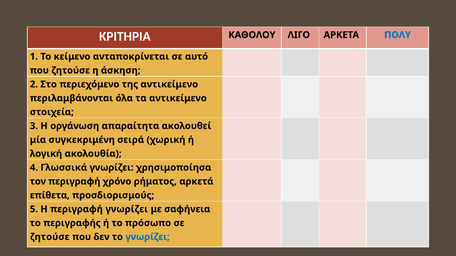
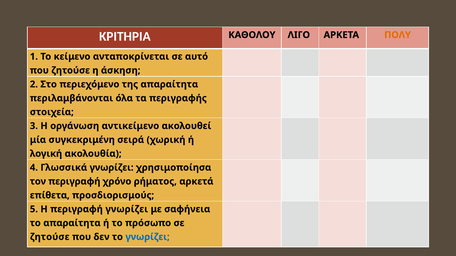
ΠΟΛΥ colour: blue -> orange (398, 35)
της αντικείμενο: αντικείμενο -> απαραίτητα (169, 84)
τα αντικείμενο: αντικείμενο -> περιγραφής (178, 98)
απαραίτητα: απαραίτητα -> αντικείμενο (130, 126)
το περιγραφής: περιγραφής -> απαραίτητα (72, 223)
